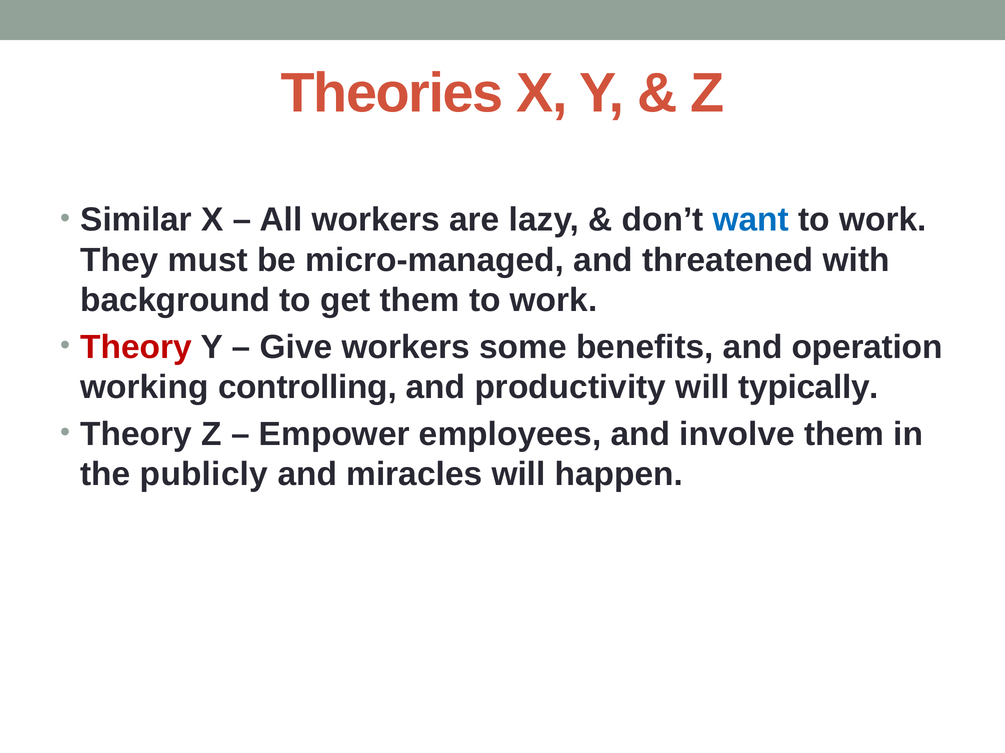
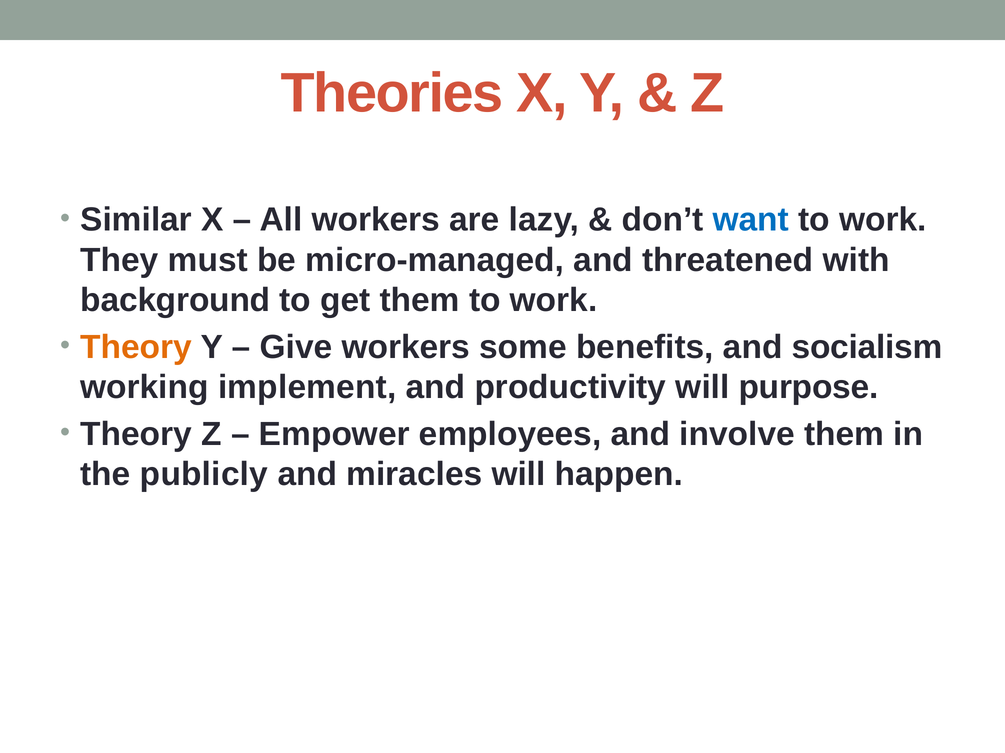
Theory colour: red -> orange (136, 347)
operation: operation -> socialism (867, 347)
controlling: controlling -> implement (307, 388)
typically: typically -> purpose (809, 388)
